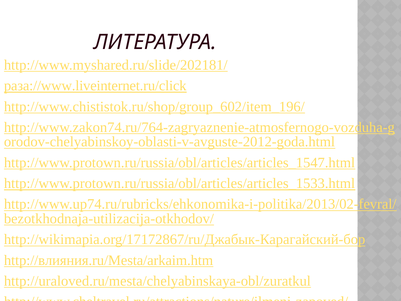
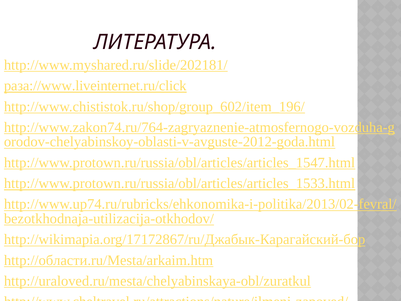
http://влияния.ru/Mesta/arkaim.htm: http://влияния.ru/Mesta/arkaim.htm -> http://области.ru/Mesta/arkaim.htm (108, 260)
